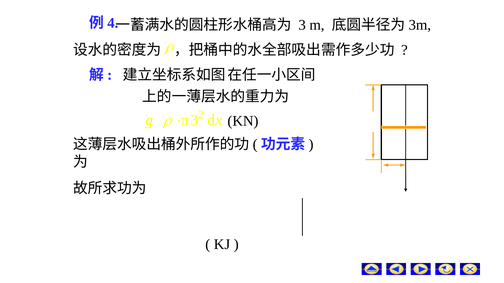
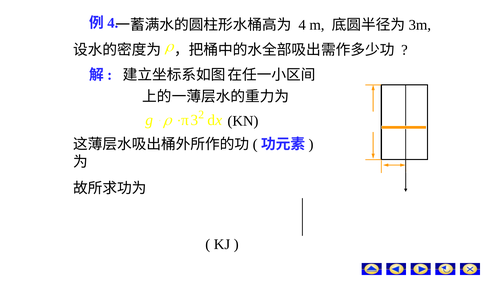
3: 3 -> 4 (302, 25)
